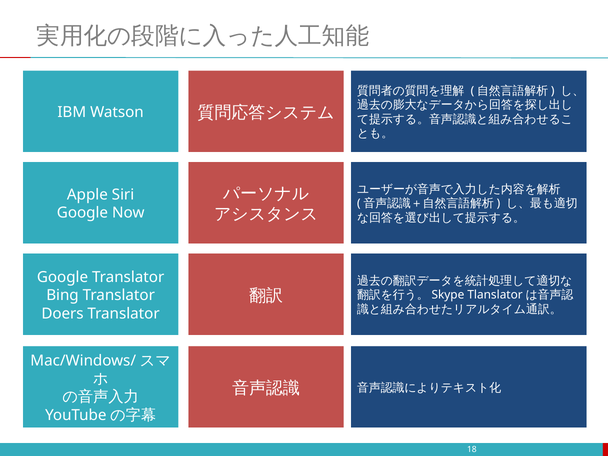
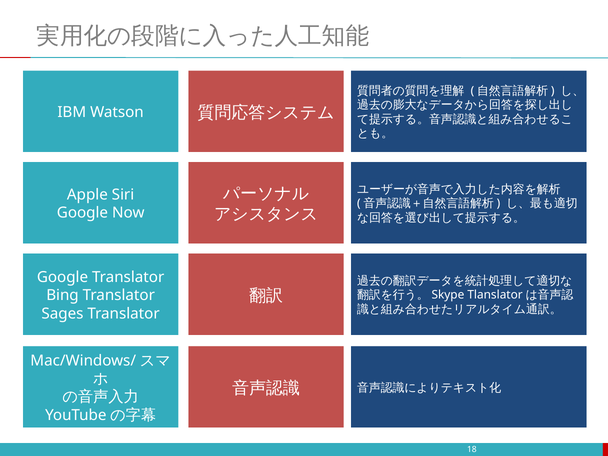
Doers: Doers -> Sages (62, 314)
